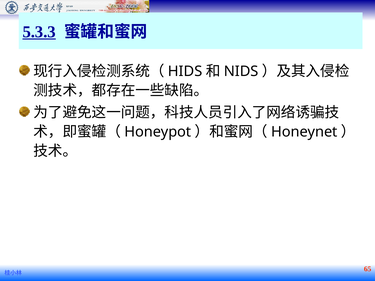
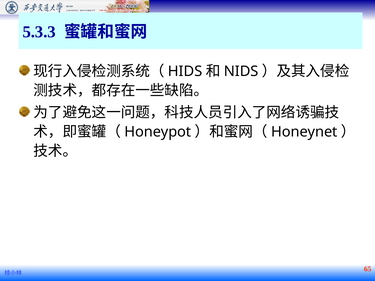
5.3.3 underline: present -> none (39, 32)
